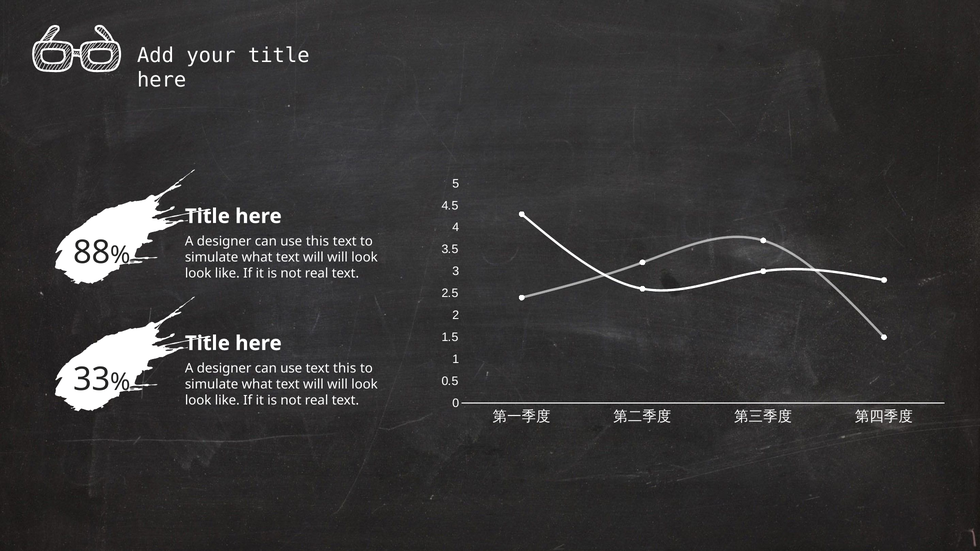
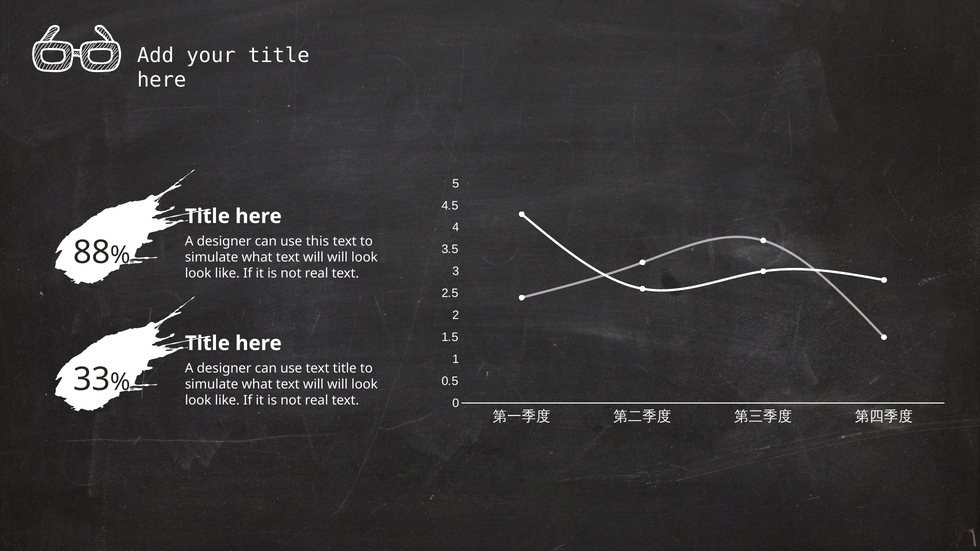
use text this: this -> title (345, 369)
